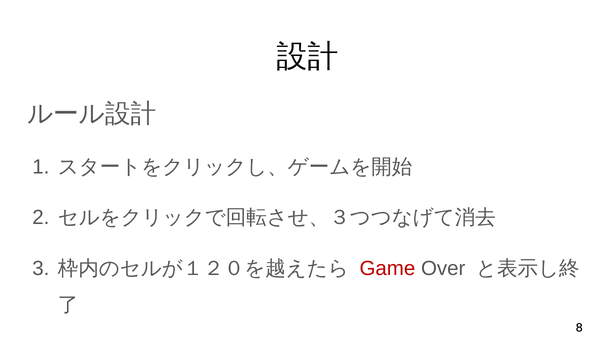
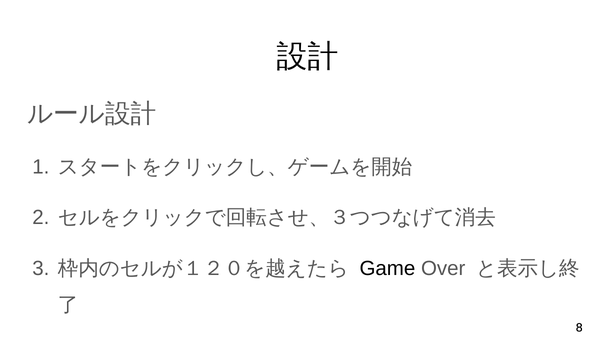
Game colour: red -> black (387, 268)
